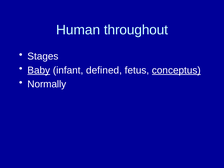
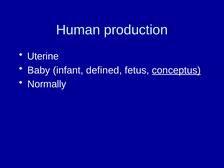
throughout: throughout -> production (136, 30)
Stages: Stages -> Uterine (43, 56)
Baby underline: present -> none (39, 70)
